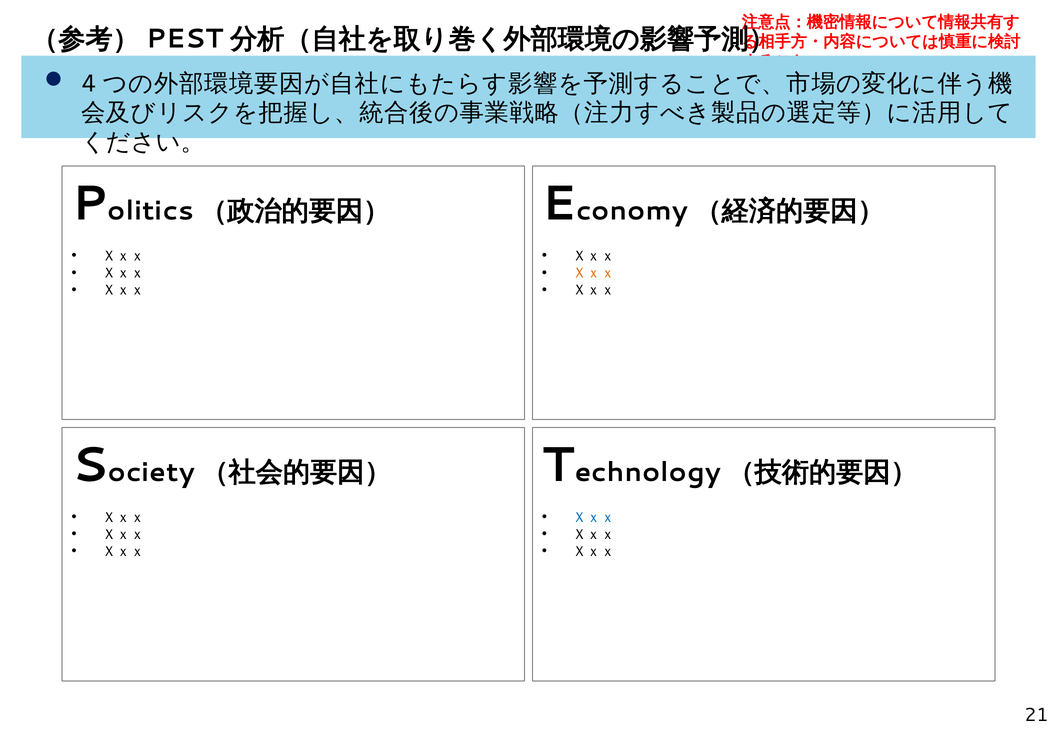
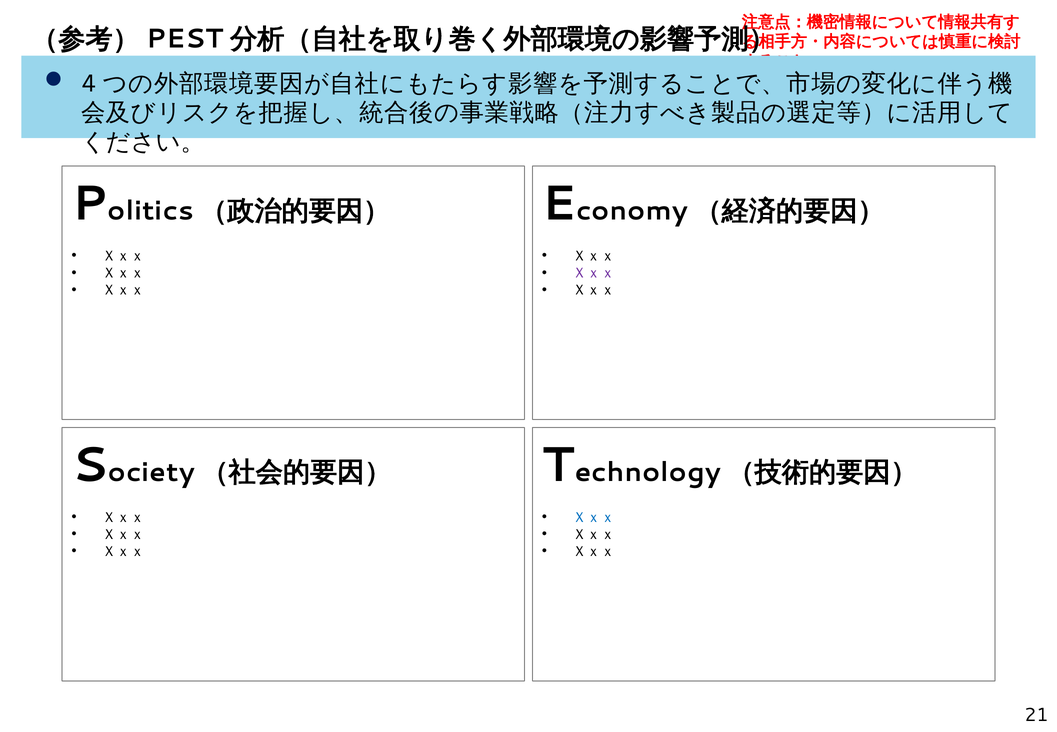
Ｘｘｘ colour: orange -> purple (594, 273)
